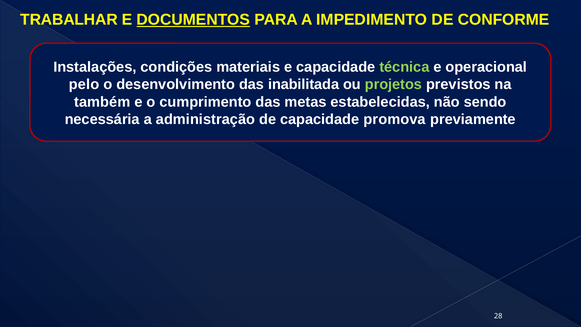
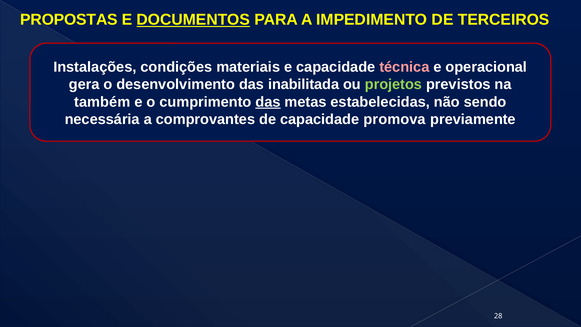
TRABALHAR: TRABALHAR -> PROPOSTAS (69, 20)
CONFORME: CONFORME -> TERCEIROS (504, 20)
técnica colour: light green -> pink (404, 67)
pelo: pelo -> gera (84, 84)
das underline: none -> present (268, 102)
administração: administração -> comprovantes (206, 119)
